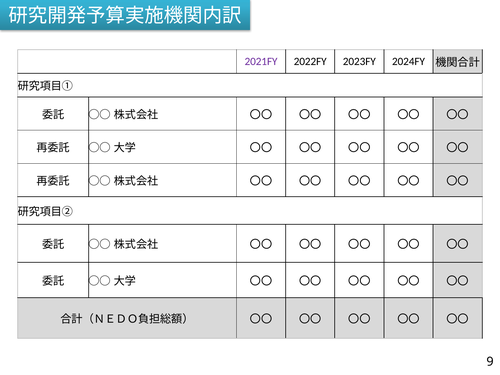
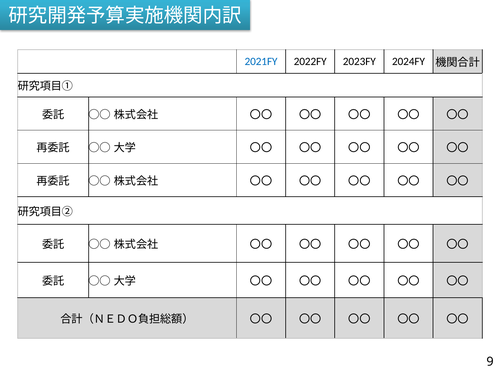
2021FY colour: purple -> blue (261, 62)
